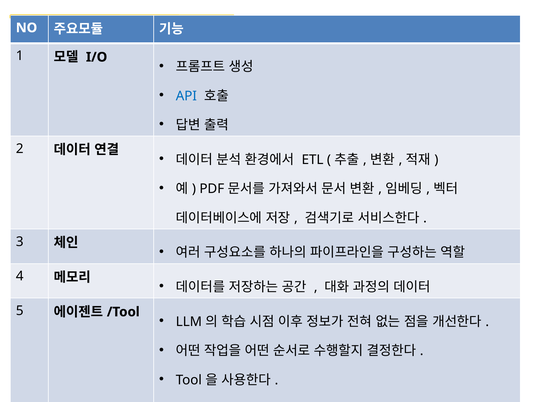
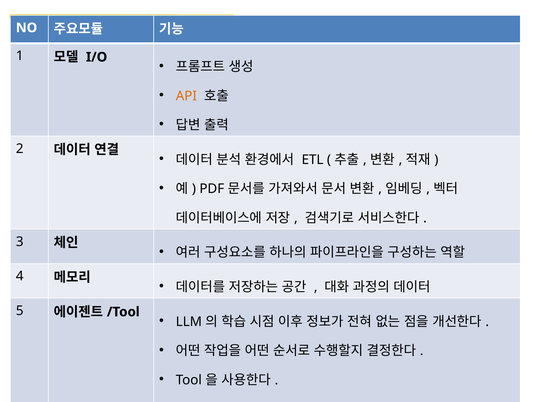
API colour: blue -> orange (186, 96)
